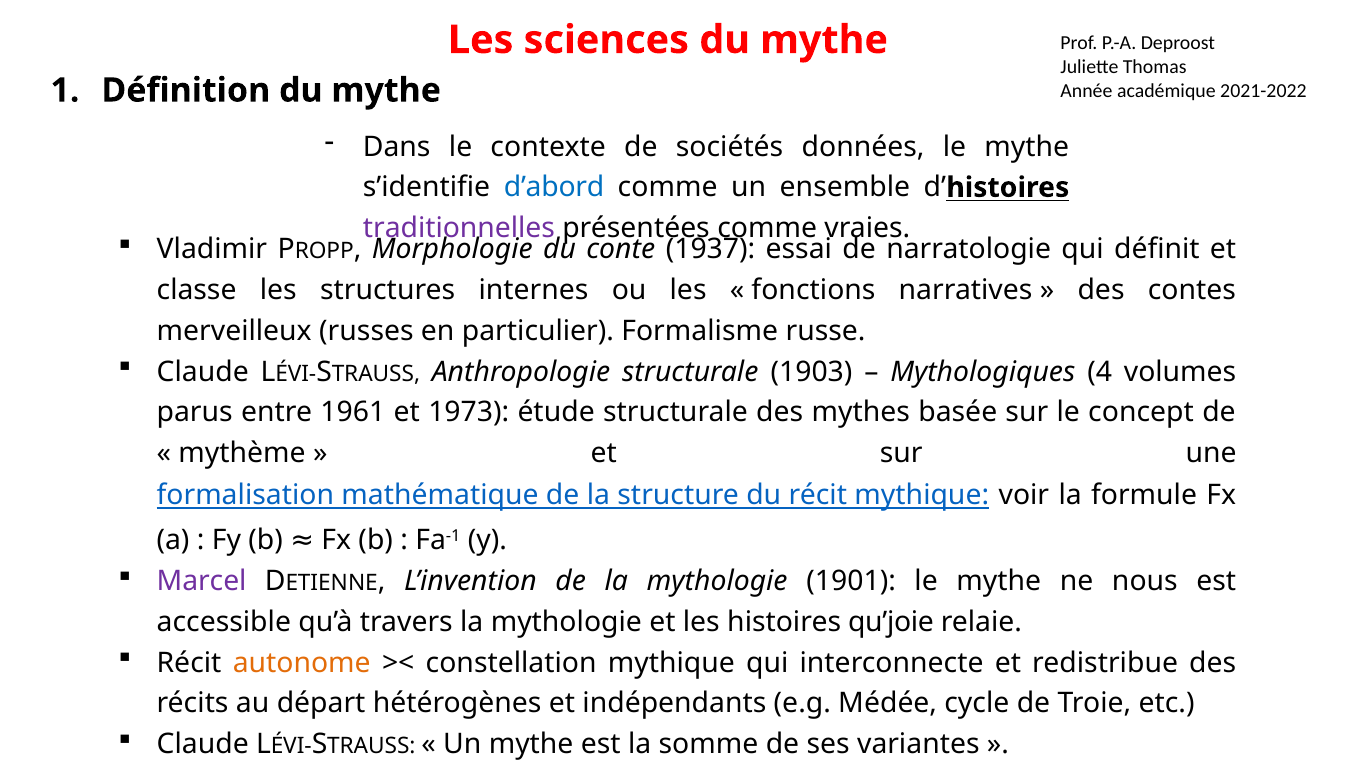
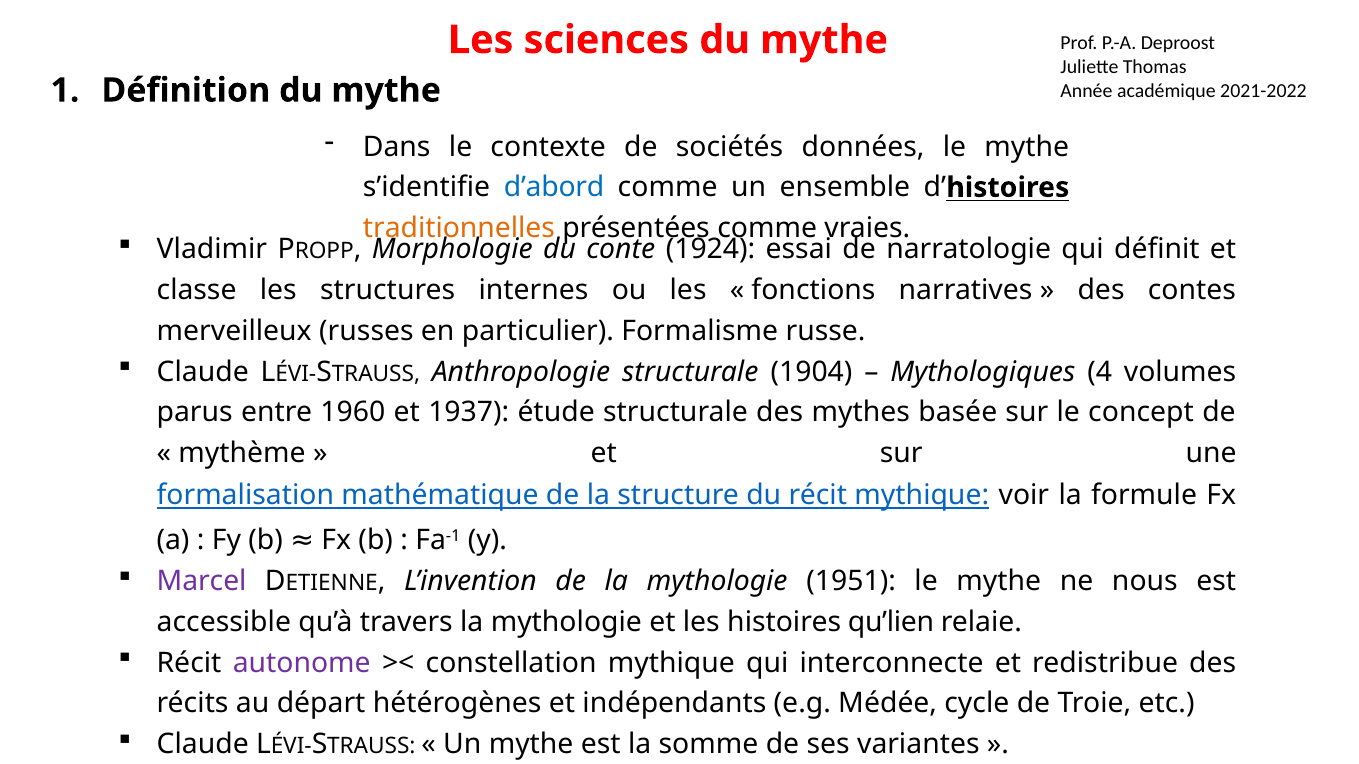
traditionnelles colour: purple -> orange (459, 228)
1937: 1937 -> 1924 (711, 250)
1903: 1903 -> 1904 (812, 372)
1961: 1961 -> 1960 (353, 413)
1973: 1973 -> 1937 (469, 413)
1901: 1901 -> 1951 (851, 582)
qu’joie: qu’joie -> qu’lien (891, 622)
autonome colour: orange -> purple (302, 663)
